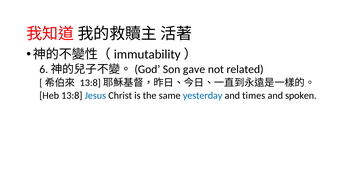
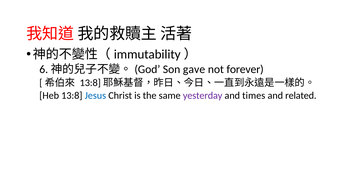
related: related -> forever (245, 69)
yesterday colour: blue -> purple (203, 95)
spoken: spoken -> related (301, 95)
